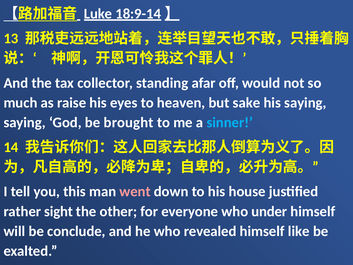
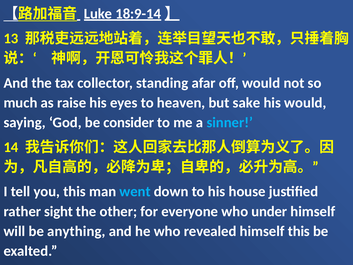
his saying: saying -> would (305, 103)
brought: brought -> consider (129, 122)
went colour: pink -> light blue (135, 191)
conclude: conclude -> anything (76, 231)
himself like: like -> this (299, 231)
